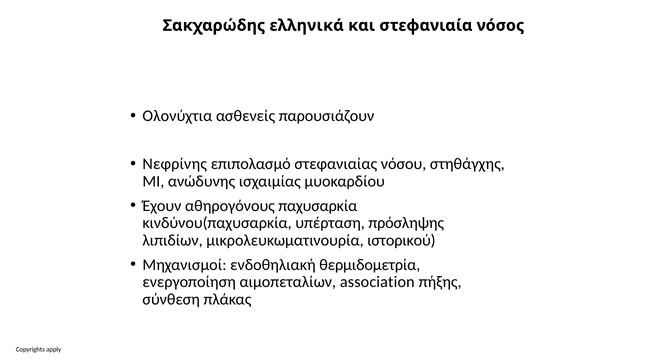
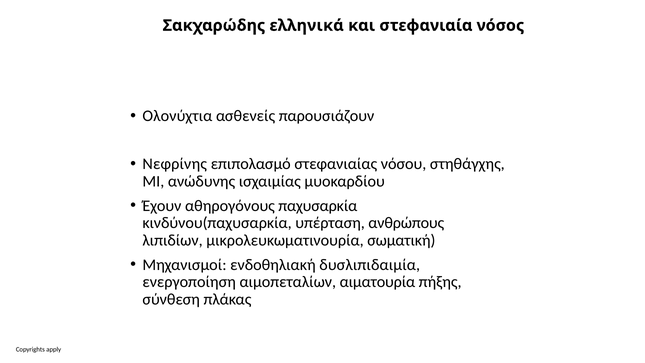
πρόσληψης: πρόσληψης -> ανθρώπους (406, 223)
ιστορικού: ιστορικού -> σωματική (401, 240)
θερμιδομετρία: θερμιδομετρία -> δυσλιπιδαιμία (370, 265)
association: association -> αιματουρία (377, 282)
